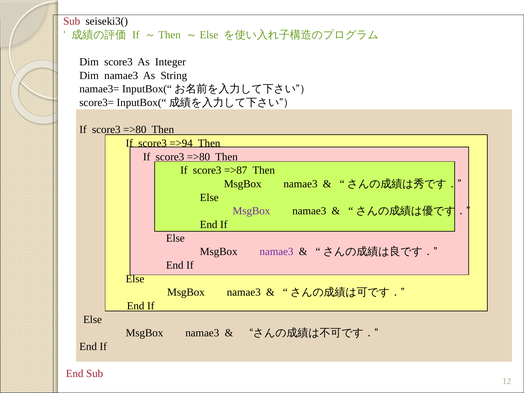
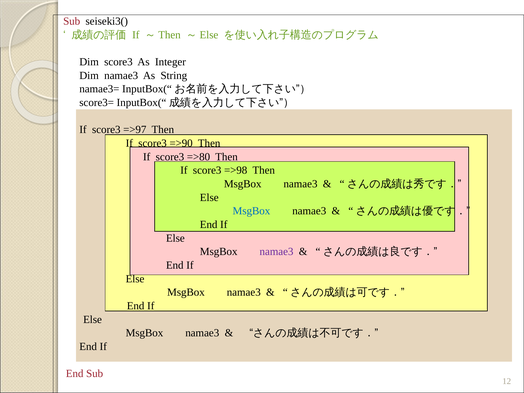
=>80: =>80 -> =>97 (135, 130)
=>94: =>94 -> =>90 (181, 143)
=>87: =>87 -> =>98 (236, 170)
MsgBox colour: purple -> blue (251, 211)
